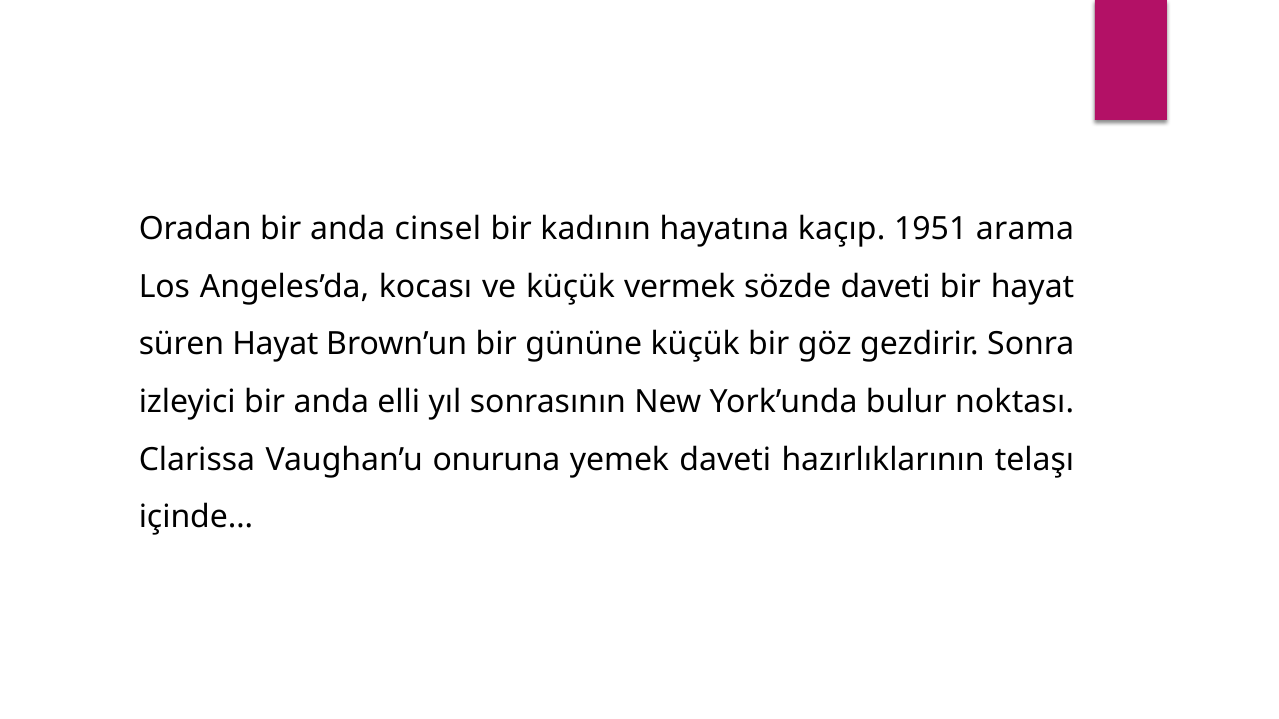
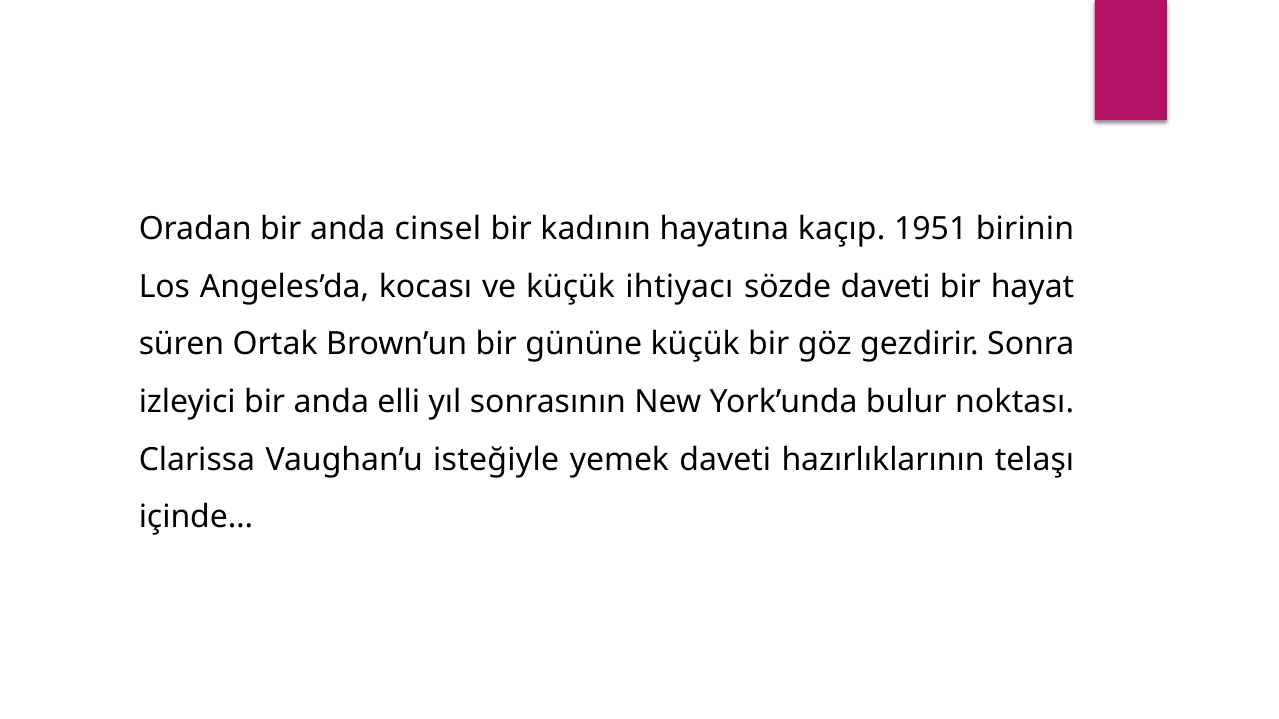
arama: arama -> birinin (1025, 230)
vermek: vermek -> ihtiyacı (679, 287)
süren Hayat: Hayat -> Ortak (275, 345)
onuruna: onuruna -> isteğiyle (496, 460)
